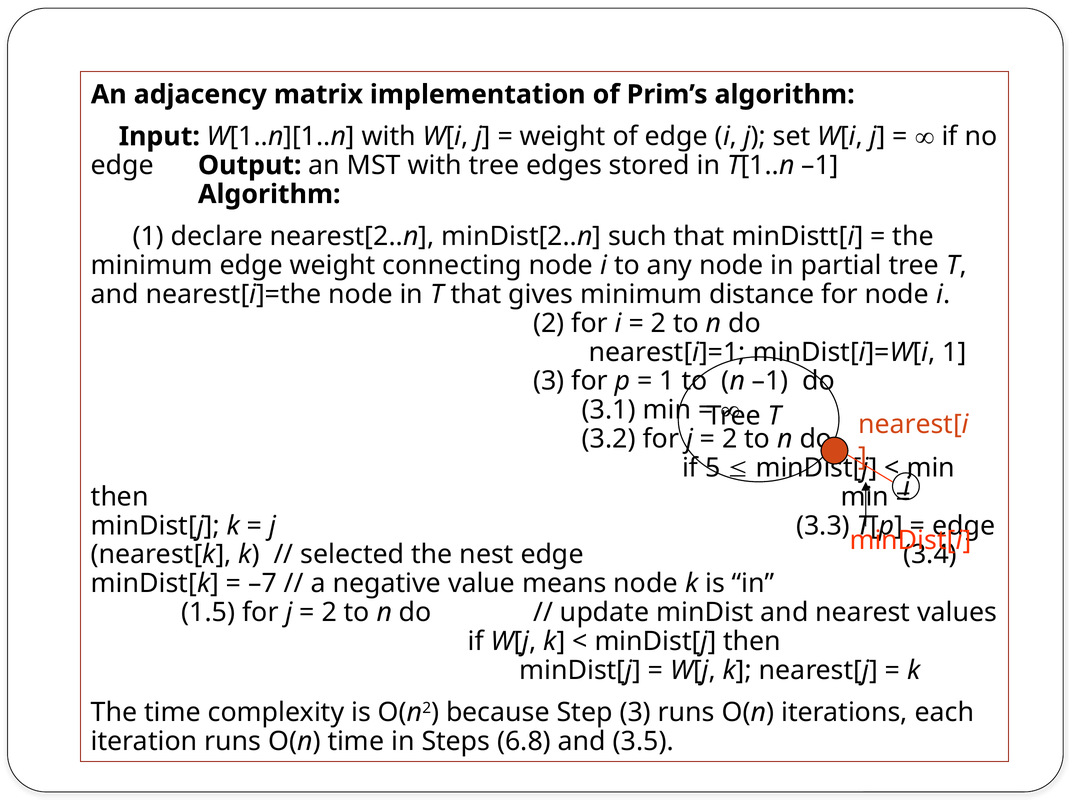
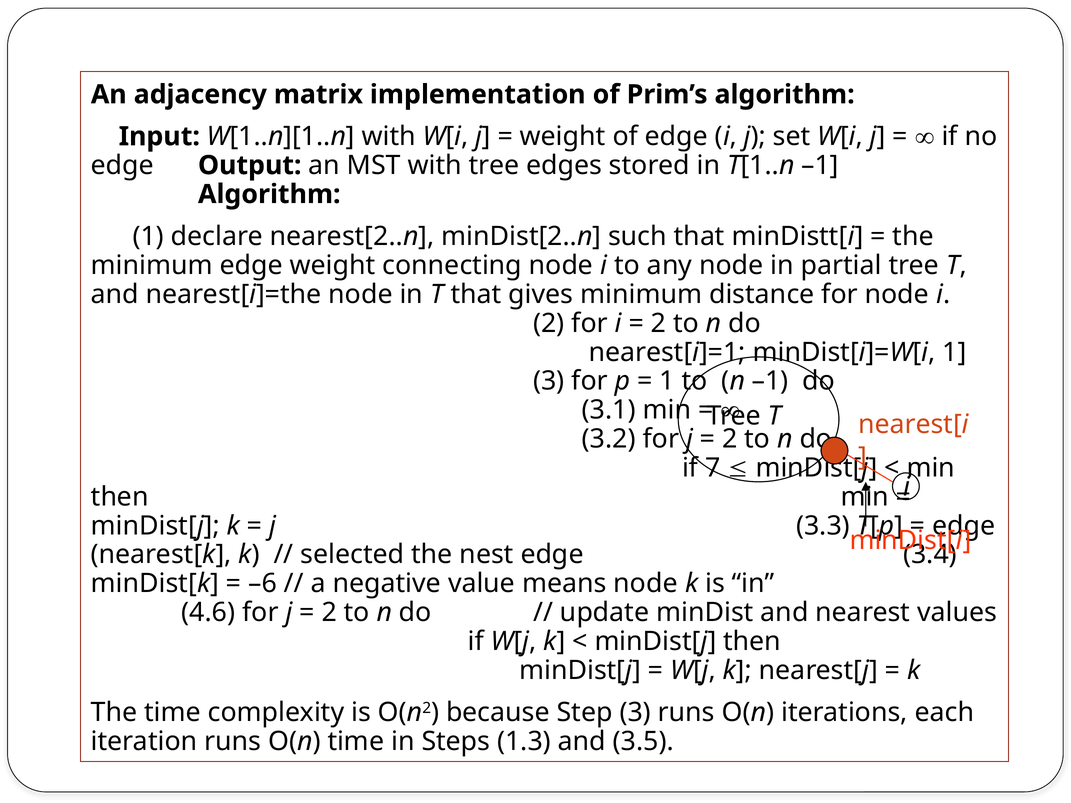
5: 5 -> 7 (713, 468)
–7: –7 -> –6 (263, 584)
1.5: 1.5 -> 4.6 (208, 613)
6.8: 6.8 -> 1.3 (524, 742)
